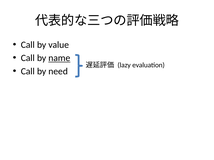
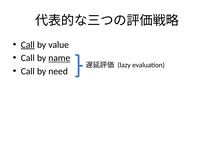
Call underline: none -> present (28, 45)
